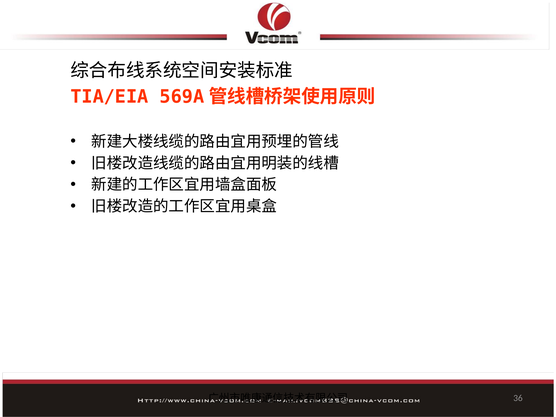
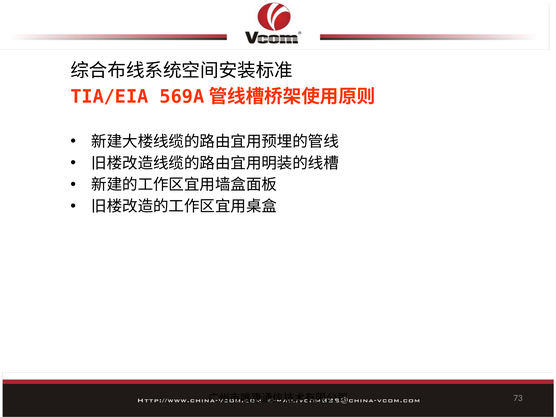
36: 36 -> 73 (518, 398)
